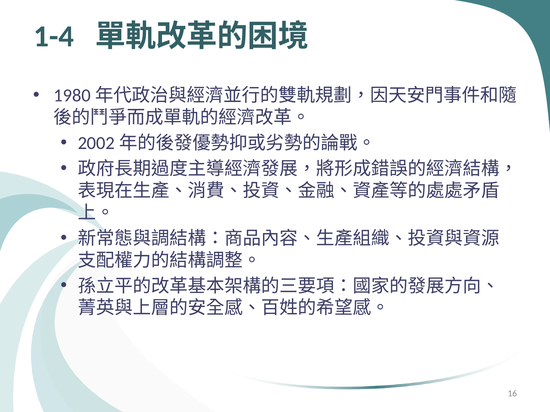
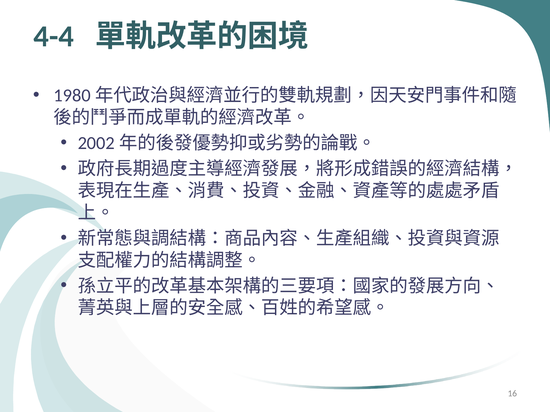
1-4: 1-4 -> 4-4 (54, 36)
